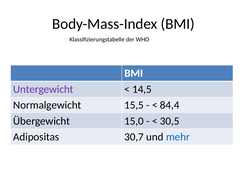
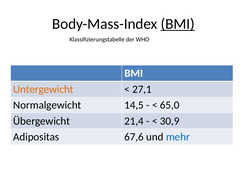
BMI underline: none -> present (178, 24)
Untergewicht colour: purple -> orange (43, 89)
14,5: 14,5 -> 27,1 (142, 89)
15,5: 15,5 -> 14,5 (134, 105)
84,4: 84,4 -> 65,0 (170, 105)
15,0: 15,0 -> 21,4 (134, 121)
30,5: 30,5 -> 30,9 (170, 121)
30,7: 30,7 -> 67,6 (134, 137)
